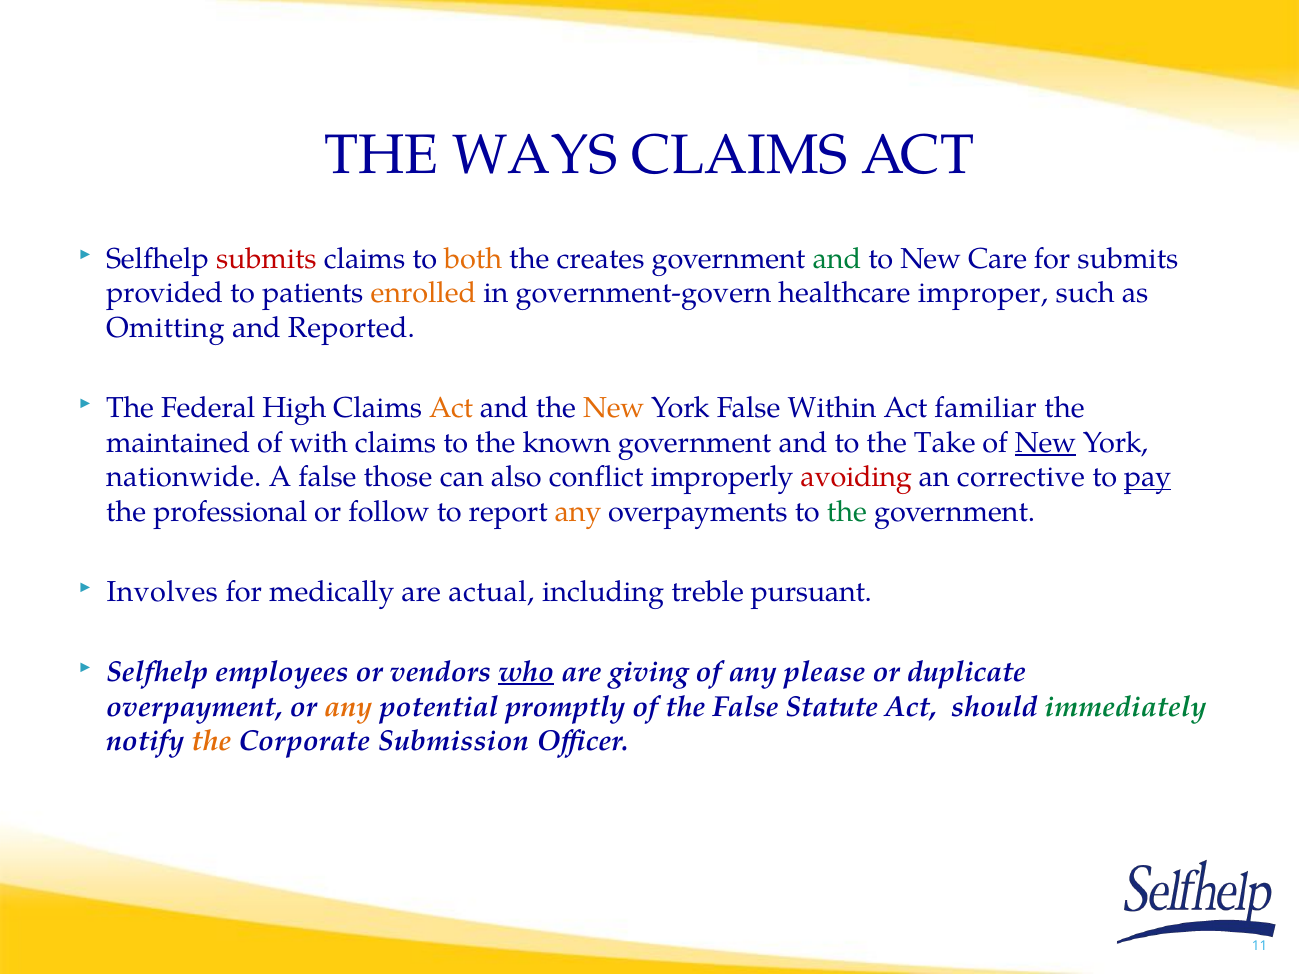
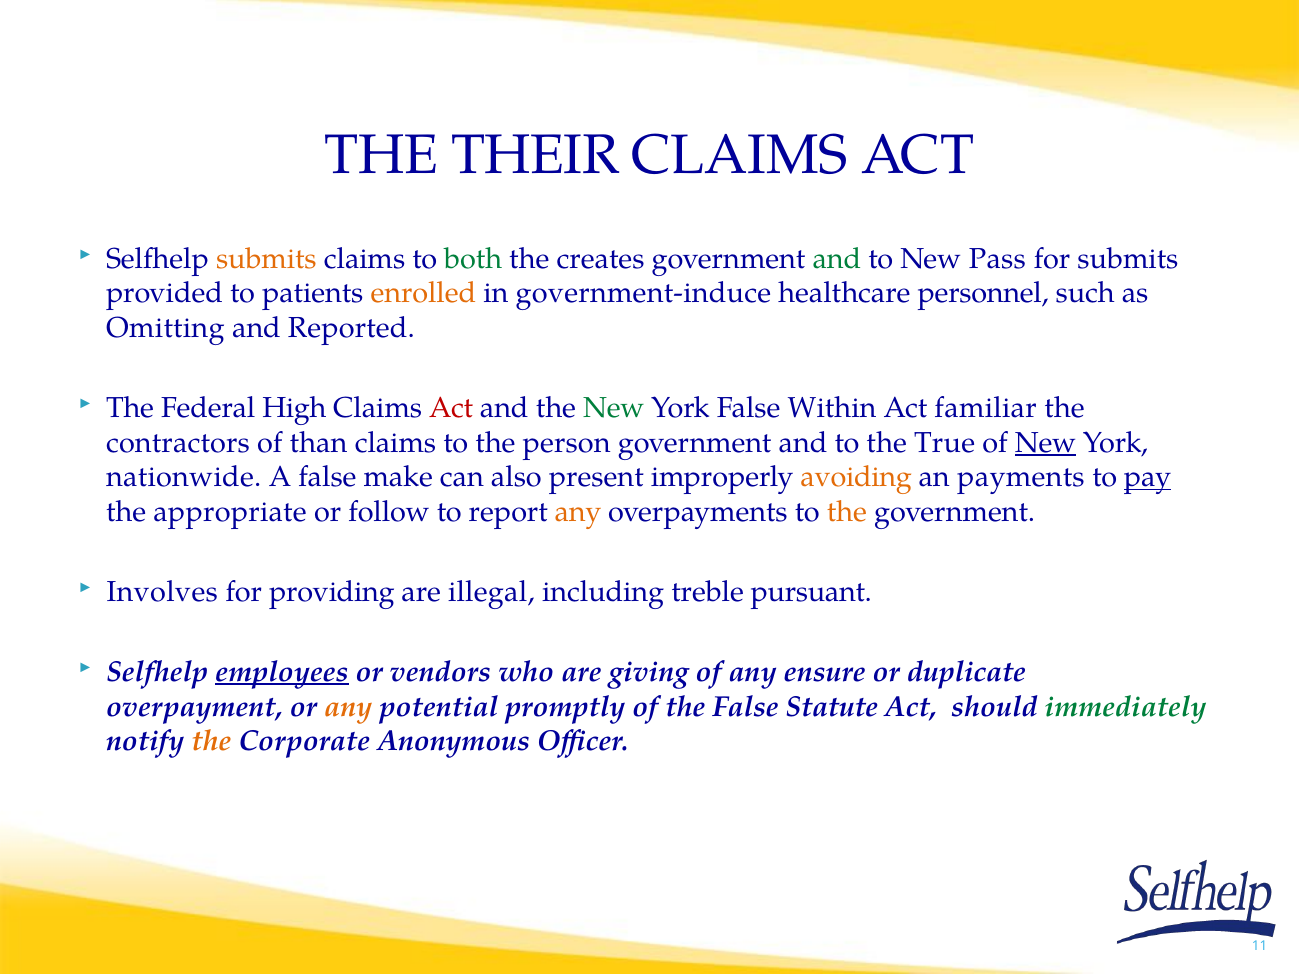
WAYS: WAYS -> THEIR (535, 156)
submits colour: red -> orange (266, 259)
both colour: orange -> green (473, 259)
Care: Care -> Pass (997, 259)
government-govern: government-govern -> government-induce (643, 293)
improper: improper -> personnel (983, 293)
Act colour: orange -> red (451, 408)
New colour: orange -> green (614, 408)
maintained: maintained -> contractors (178, 443)
with: with -> than (319, 443)
known: known -> person (567, 443)
Take: Take -> True (945, 443)
those: those -> make (398, 477)
conflict: conflict -> present (596, 477)
avoiding colour: red -> orange (856, 477)
corrective: corrective -> payments (1021, 477)
professional: professional -> appropriate (230, 512)
the colour: green -> orange (847, 512)
medically: medically -> providing (332, 592)
actual: actual -> illegal (491, 592)
employees underline: none -> present (282, 672)
who underline: present -> none (526, 672)
please: please -> ensure (825, 672)
Submission: Submission -> Anonymous (454, 741)
